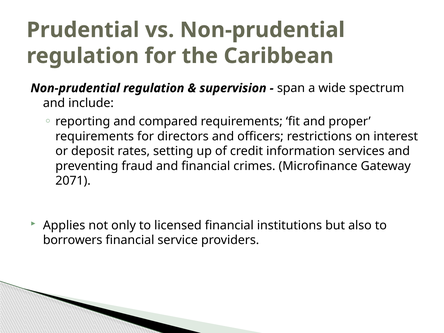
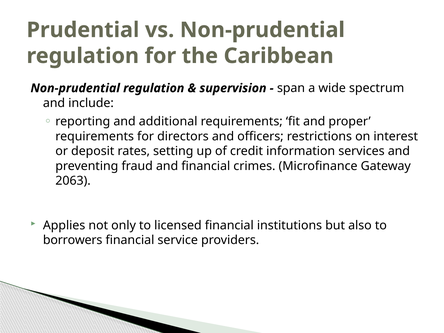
compared: compared -> additional (168, 122)
2071: 2071 -> 2063 (73, 181)
